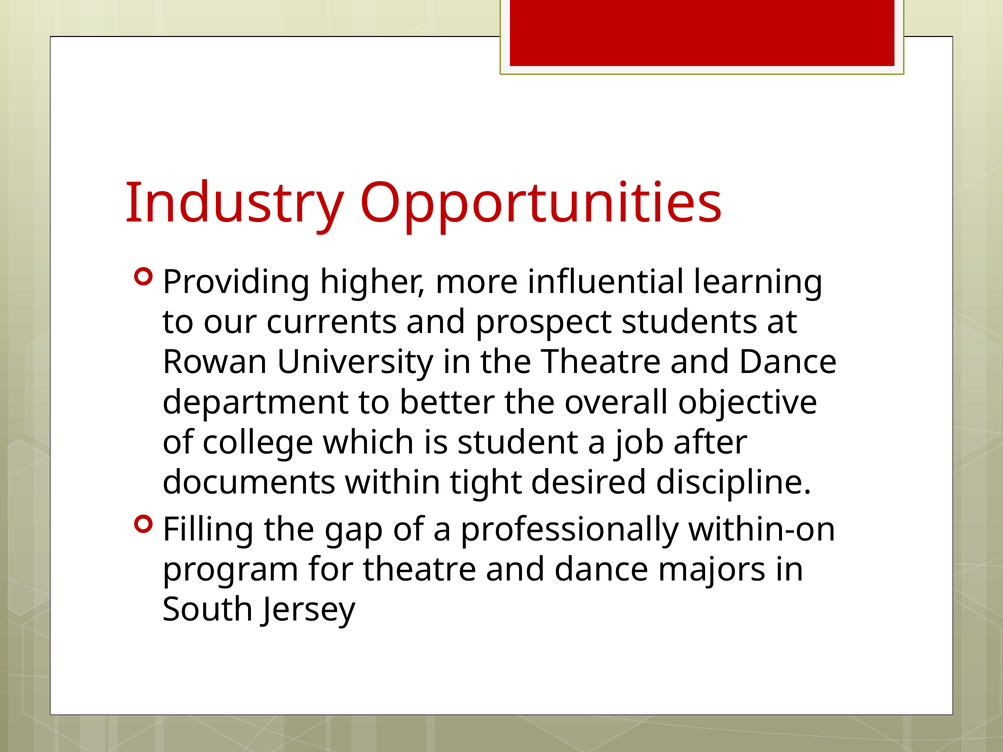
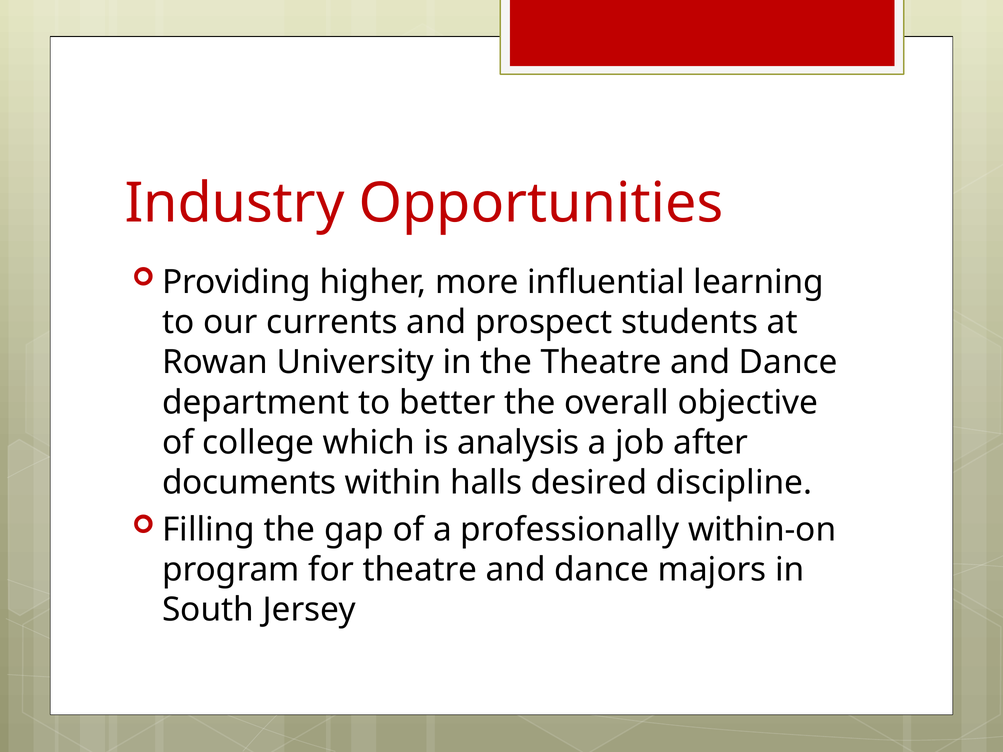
student: student -> analysis (518, 443)
tight: tight -> halls (486, 483)
